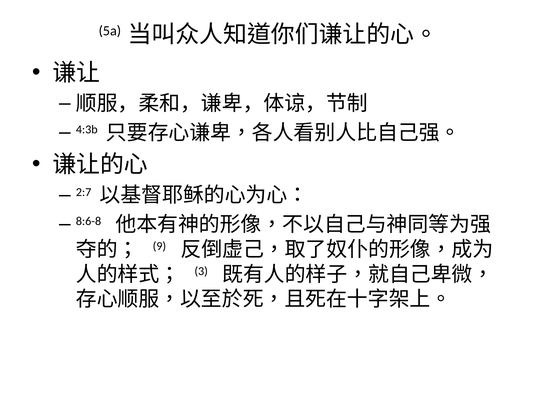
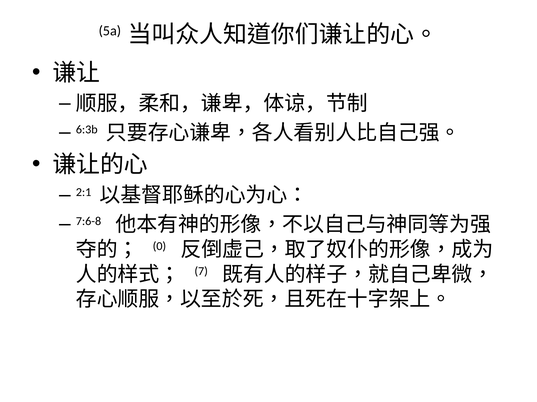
4:3b: 4:3b -> 6:3b (87, 130)
2:7: 2:7 -> 2:1 (84, 192)
8:6-8: 8:6-8 -> 7:6-8 (88, 222)
9: 9 -> 0 (159, 247)
3: 3 -> 7 (201, 272)
